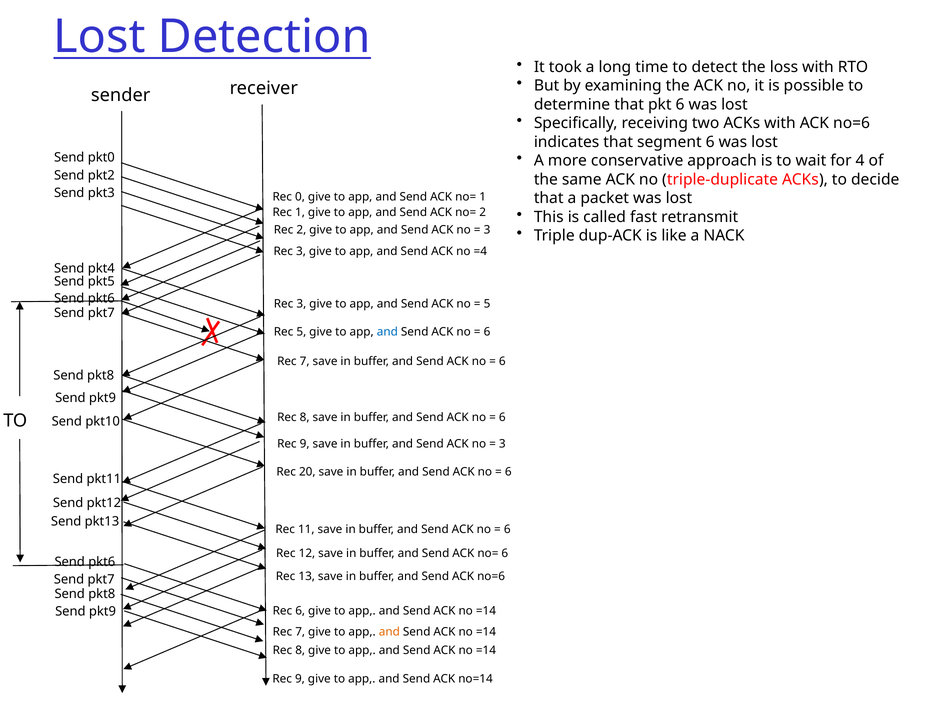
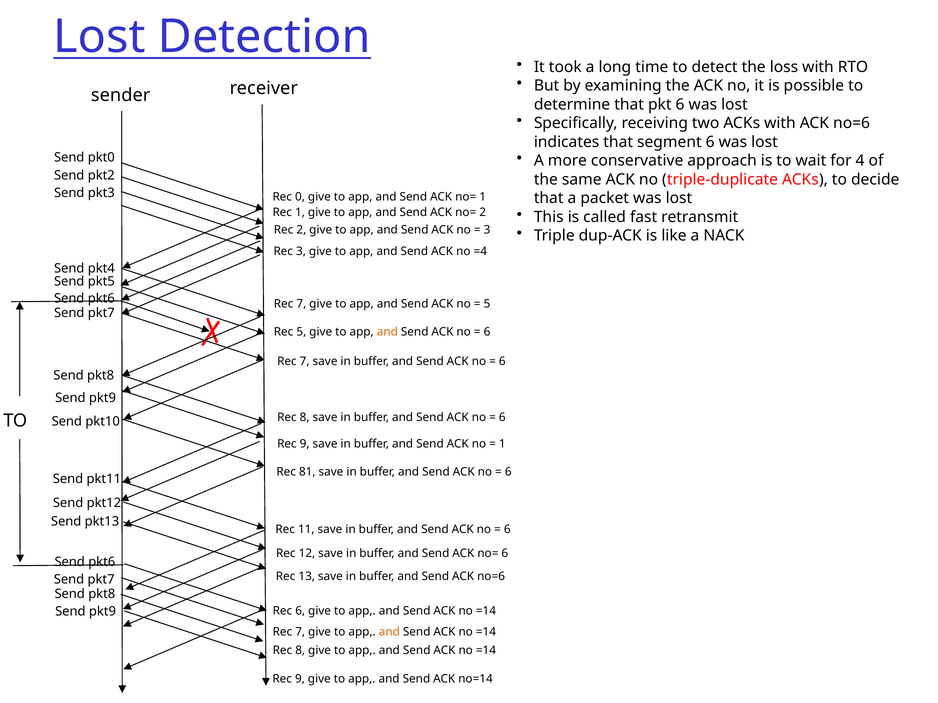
3: 3 -> 7 (301, 304)
and colour: blue -> orange (387, 332)
3: 3 -> 1 (502, 444)
20: 20 -> 81 (307, 472)
